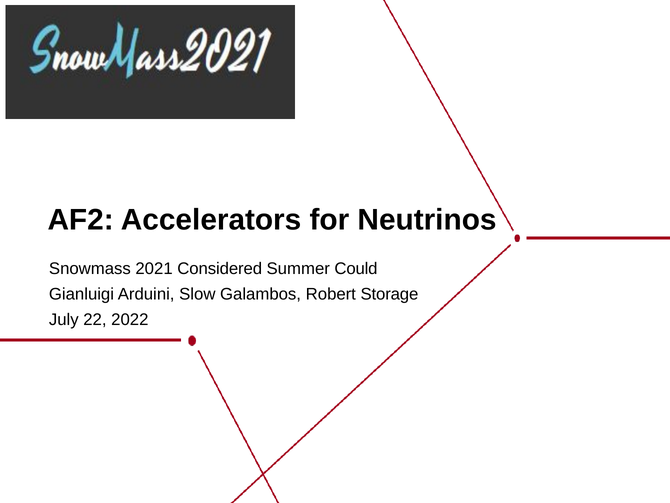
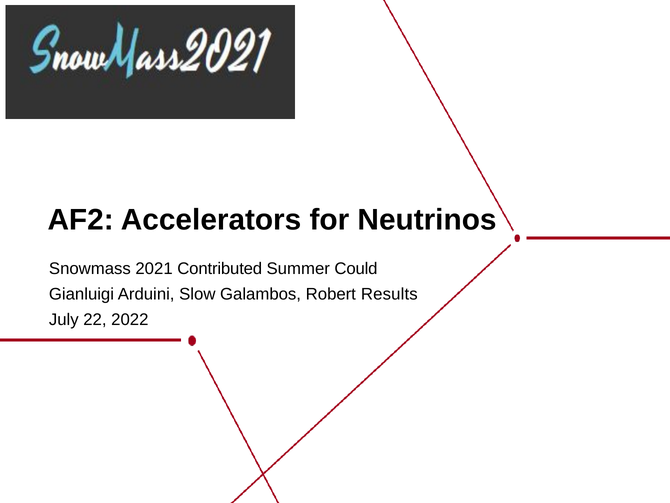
Considered: Considered -> Contributed (220, 268)
Storage: Storage -> Results (389, 294)
